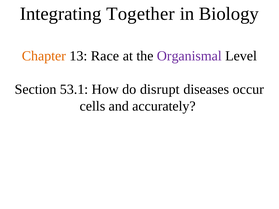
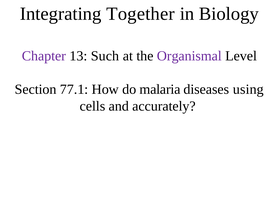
Chapter colour: orange -> purple (44, 56)
Race: Race -> Such (105, 56)
53.1: 53.1 -> 77.1 (74, 89)
disrupt: disrupt -> malaria (160, 89)
occur: occur -> using (248, 89)
